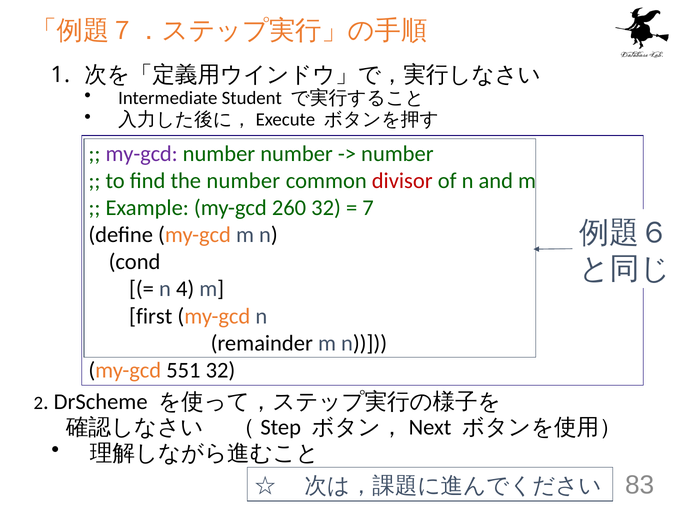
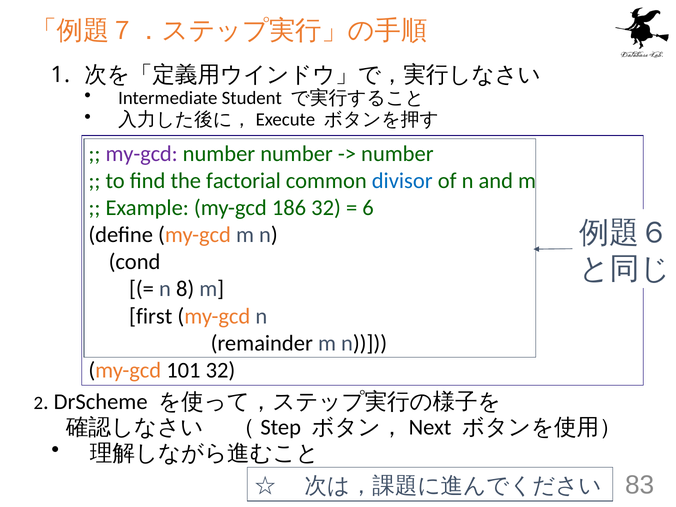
the number: number -> factorial (243, 181)
divisor colour: red -> blue (402, 181)
260: 260 -> 186 (289, 208)
7: 7 -> 6 (368, 208)
4: 4 -> 8 (185, 289)
551: 551 -> 101 (183, 370)
